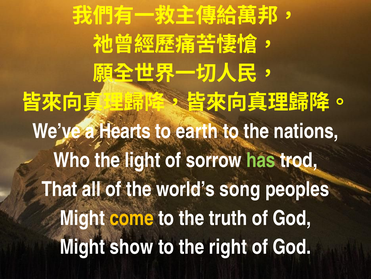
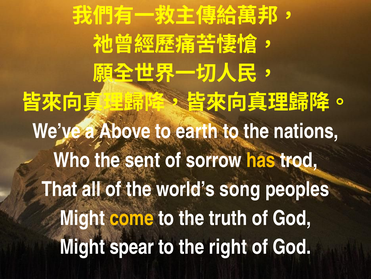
Hearts: Hearts -> Above (125, 131)
light: light -> sent (142, 160)
has colour: light green -> yellow (261, 160)
show: show -> spear (132, 246)
